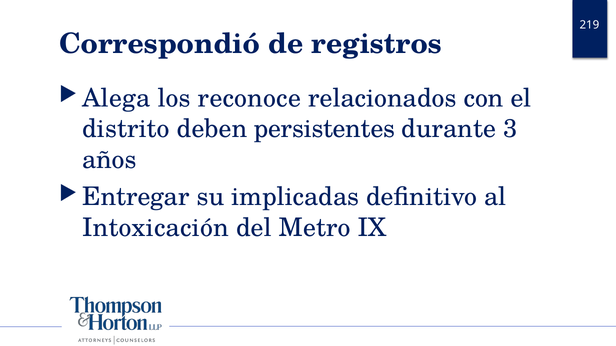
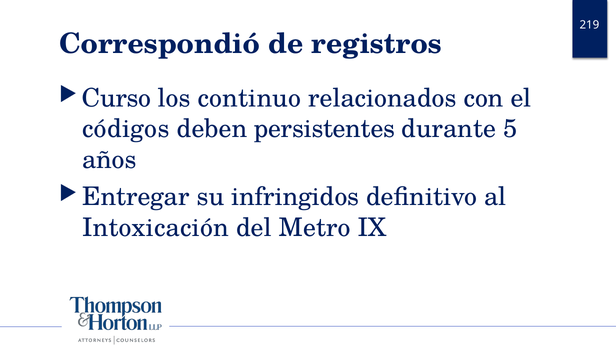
Alega: Alega -> Curso (117, 98)
reconoce: reconoce -> continuo (249, 98)
distrito: distrito -> códigos (126, 129)
3: 3 -> 5 (510, 129)
implicadas: implicadas -> infringidos (295, 197)
